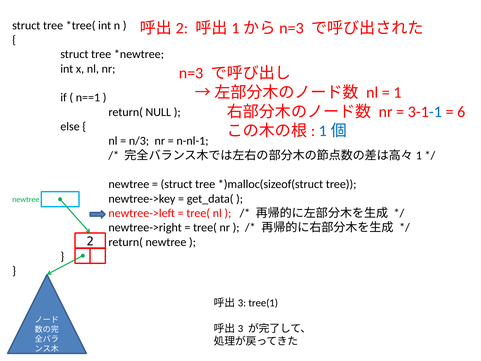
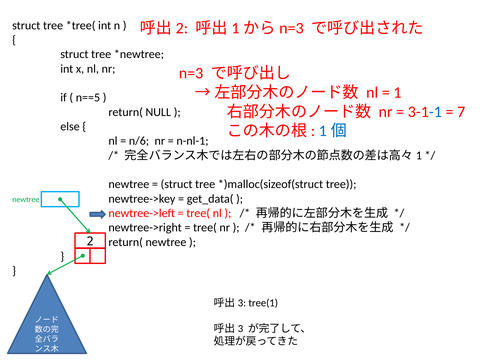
n==1: n==1 -> n==5 (88, 98)
6: 6 -> 7 (461, 112)
n/3: n/3 -> n/6 (139, 141)
